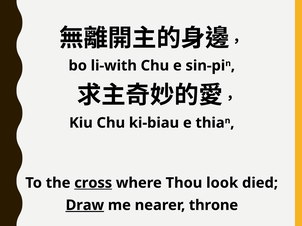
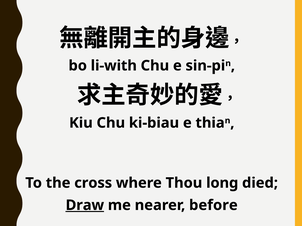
cross underline: present -> none (93, 183)
look: look -> long (222, 183)
throne: throne -> before (213, 206)
